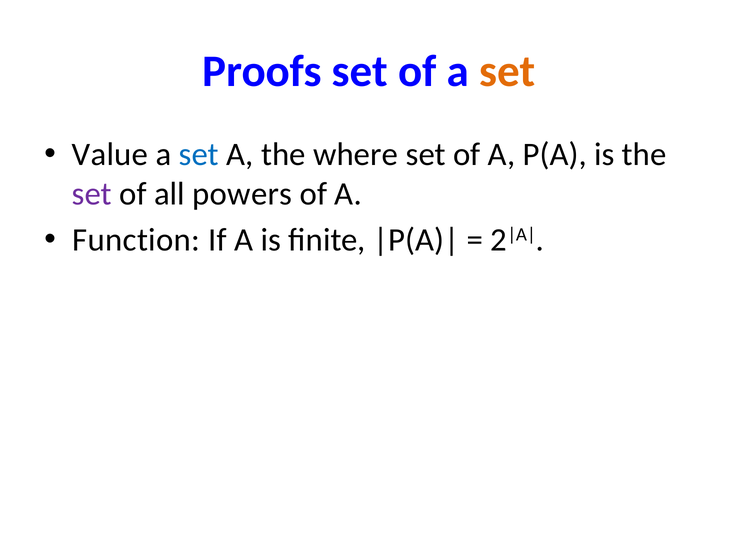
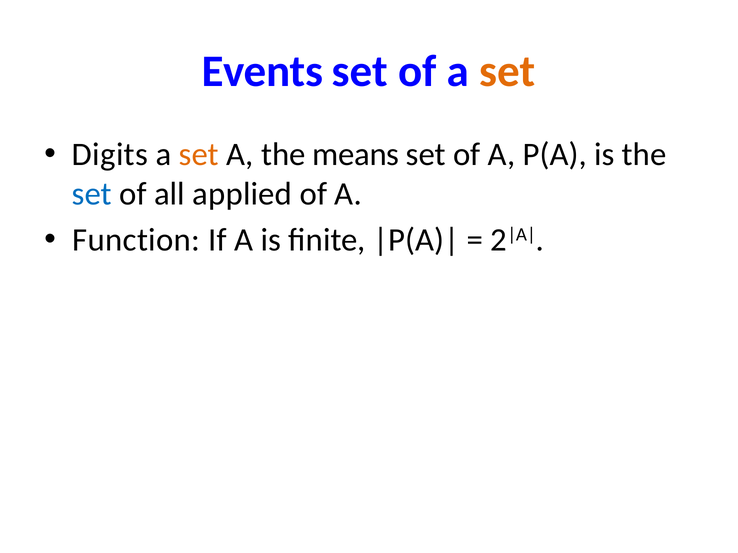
Proofs: Proofs -> Events (262, 71)
Value: Value -> Digits (110, 155)
set colour: blue -> orange (199, 155)
where: where -> means (356, 155)
set colour: purple -> blue (92, 194)
powers: powers -> applied (242, 194)
